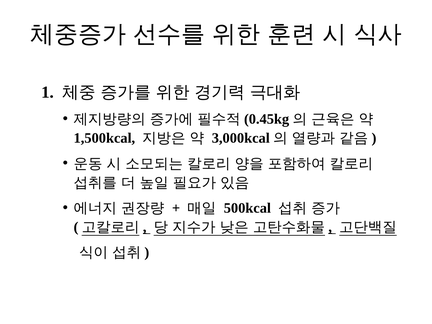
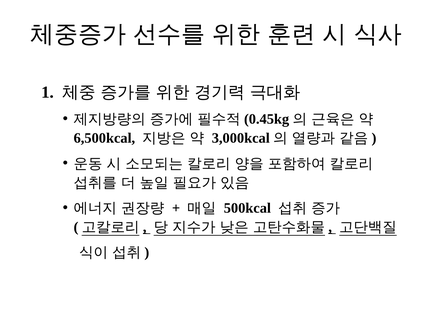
1,500kcal: 1,500kcal -> 6,500kcal (104, 138)
